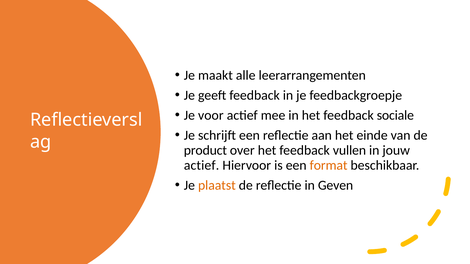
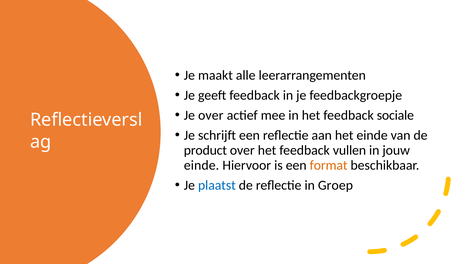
Je voor: voor -> over (211, 115)
actief: actief -> einde (202, 165)
plaatst colour: orange -> blue (217, 185)
Geven: Geven -> Groep (335, 185)
